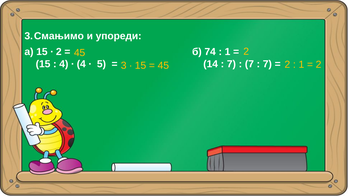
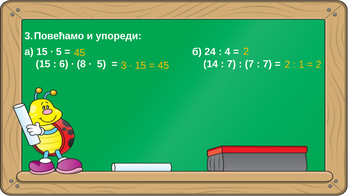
Смањимо: Смањимо -> Повећамо (59, 36)
2: 2 -> 5 (59, 52)
74: 74 -> 24 (210, 52)
1: 1 -> 4 (228, 52)
4: 4 -> 6 (64, 64)
4: 4 -> 8 (81, 64)
